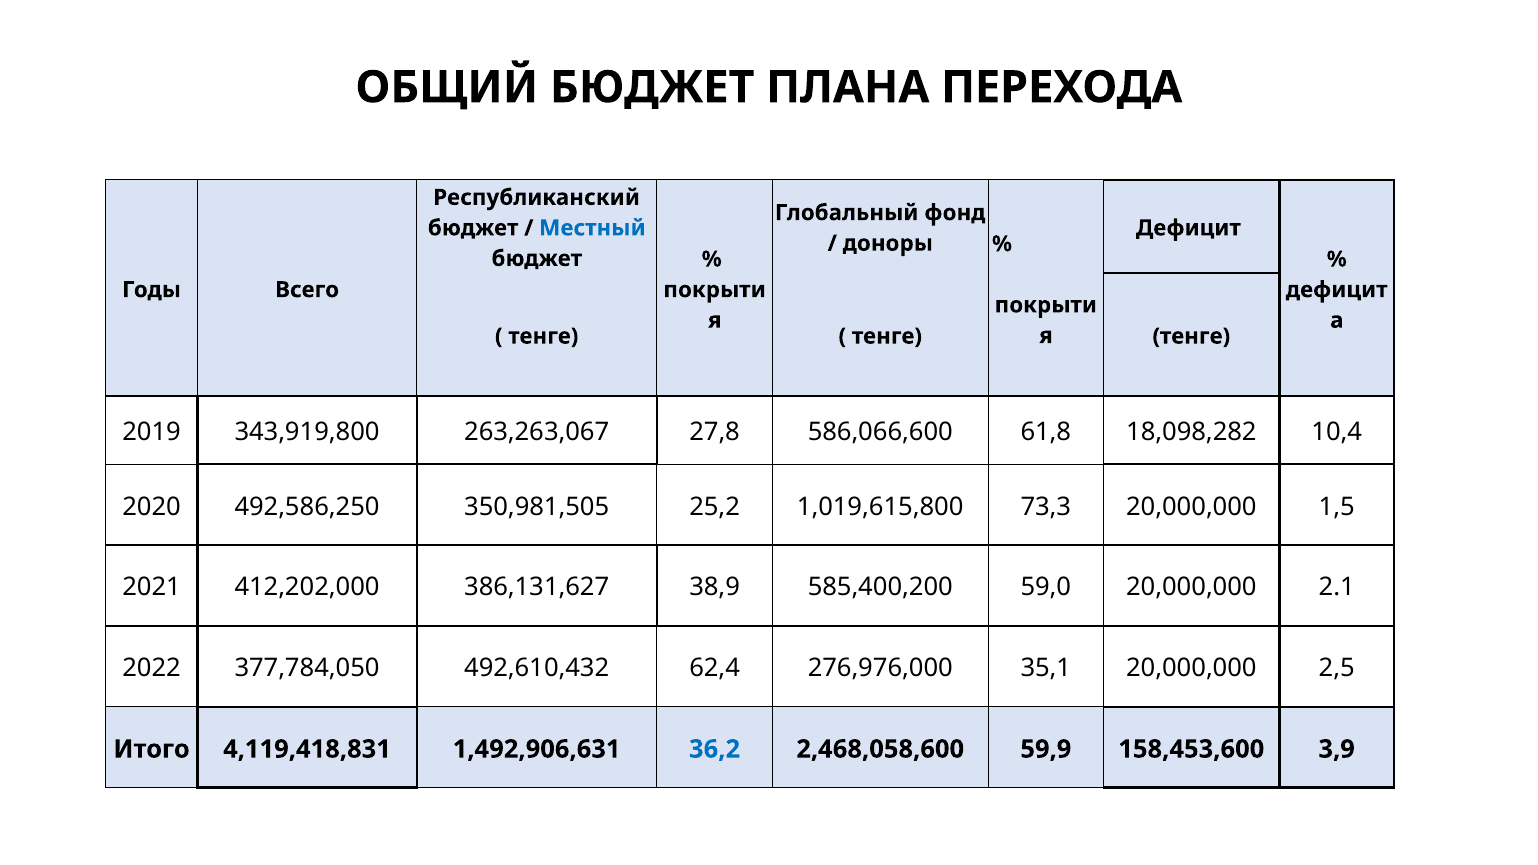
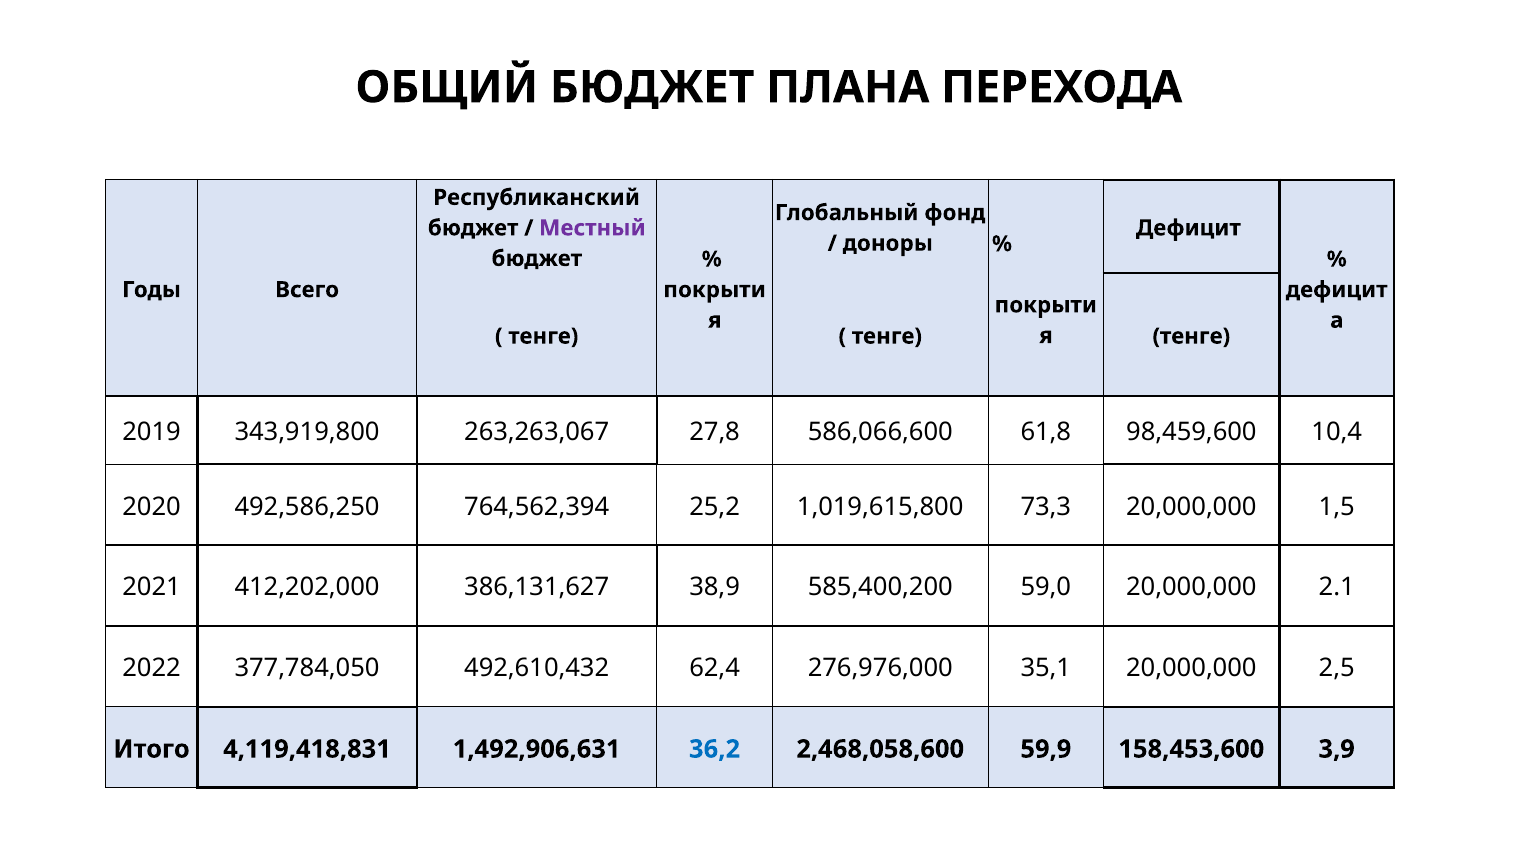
Местный colour: blue -> purple (592, 228)
18,098,282: 18,098,282 -> 98,459,600 (1191, 432)
350,981,505: 350,981,505 -> 764,562,394 (537, 507)
